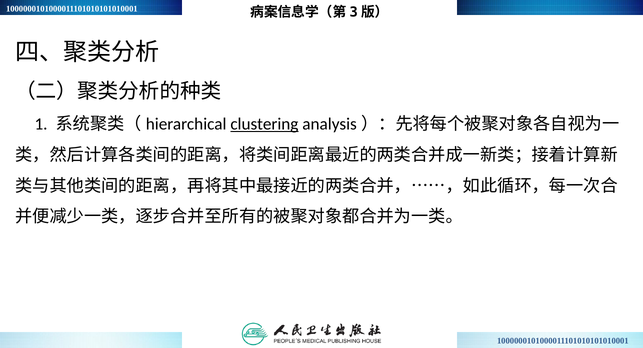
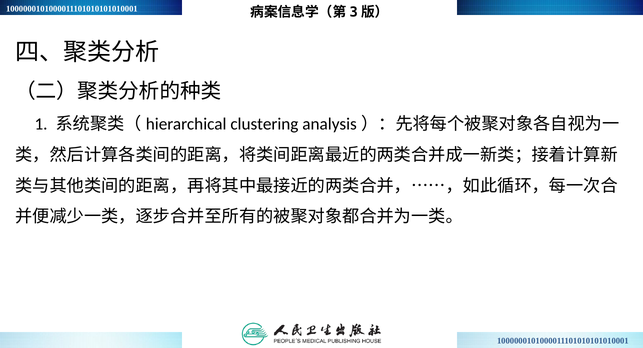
clustering underline: present -> none (264, 124)
